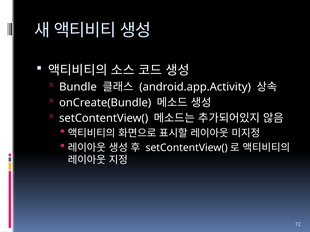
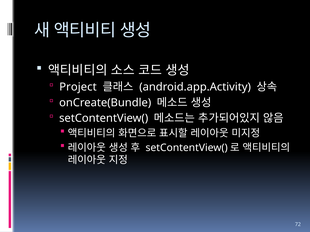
Bundle: Bundle -> Project (78, 87)
